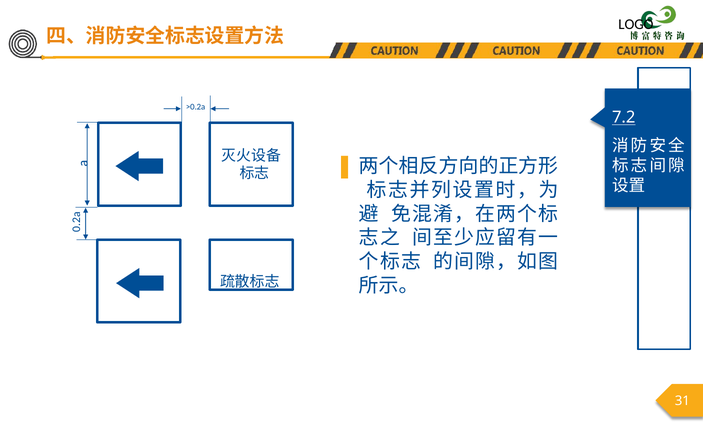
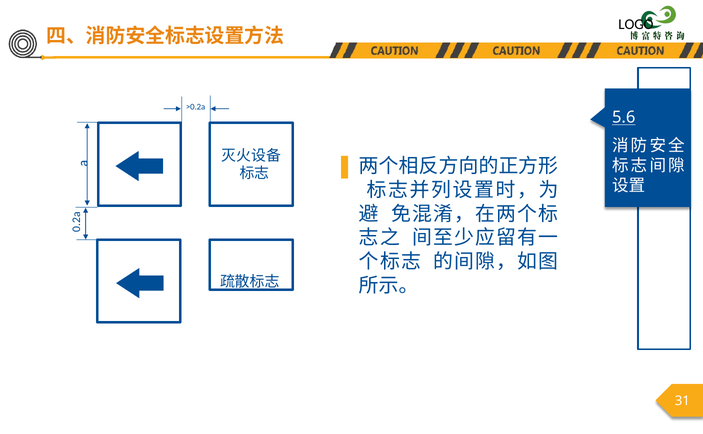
7.2: 7.2 -> 5.6 (624, 117)
